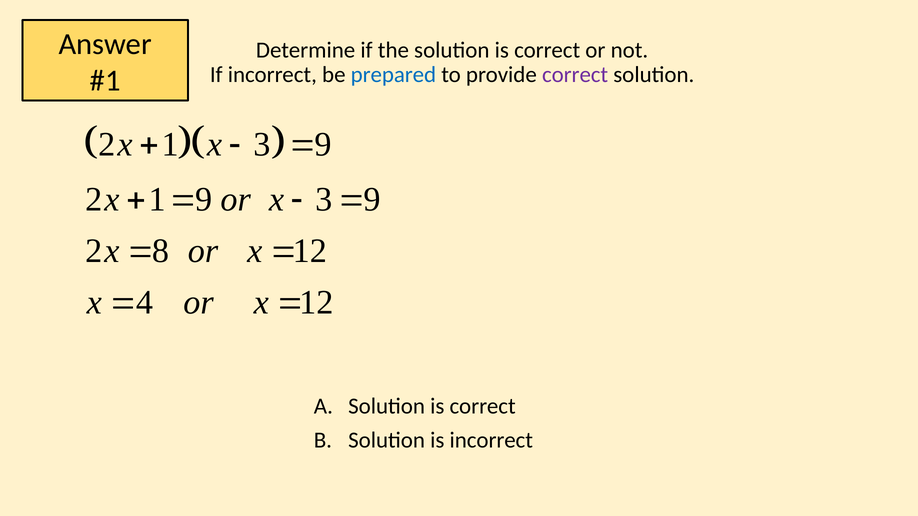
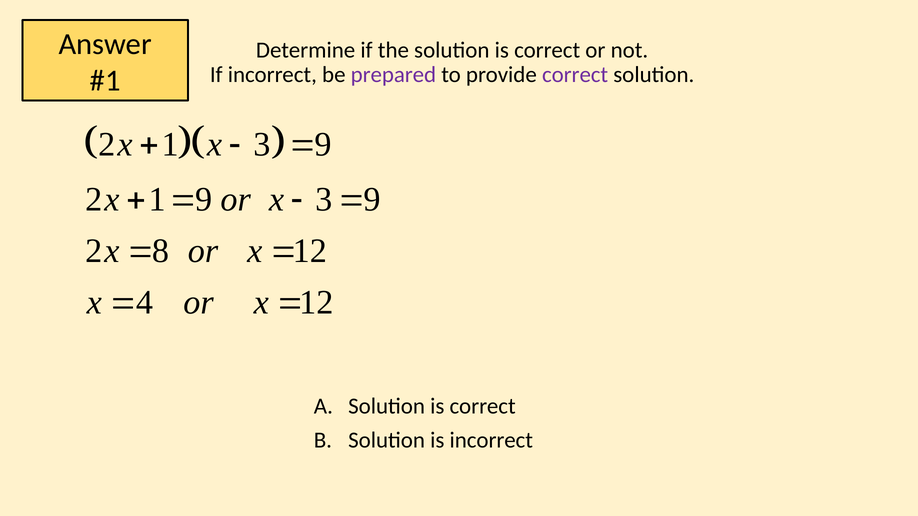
prepared colour: blue -> purple (393, 75)
